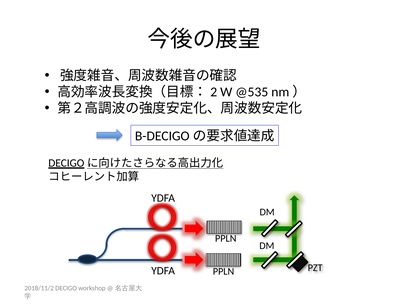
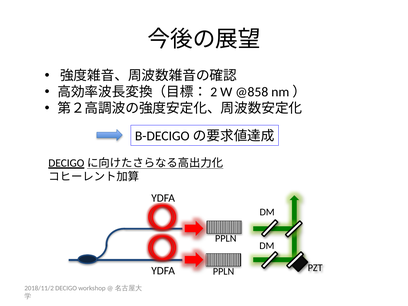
@535: @535 -> @858 (252, 92)
